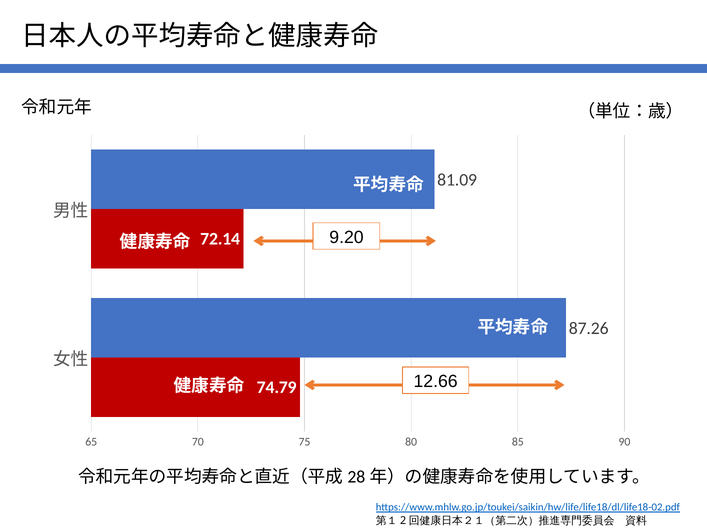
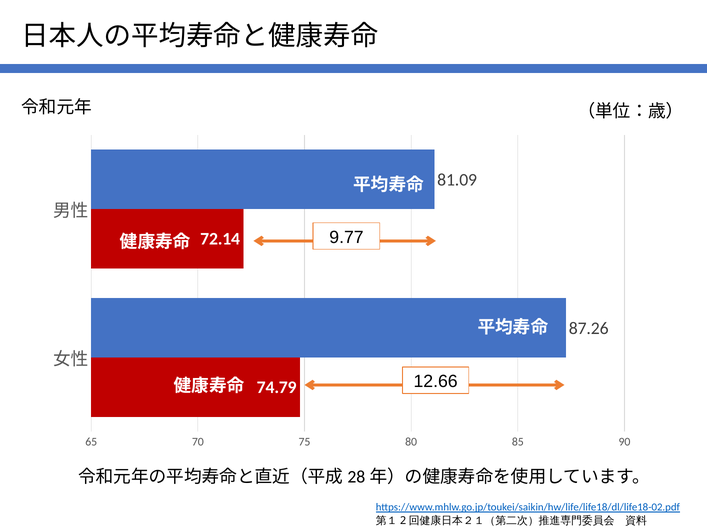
9.20: 9.20 -> 9.77 (347, 237)
